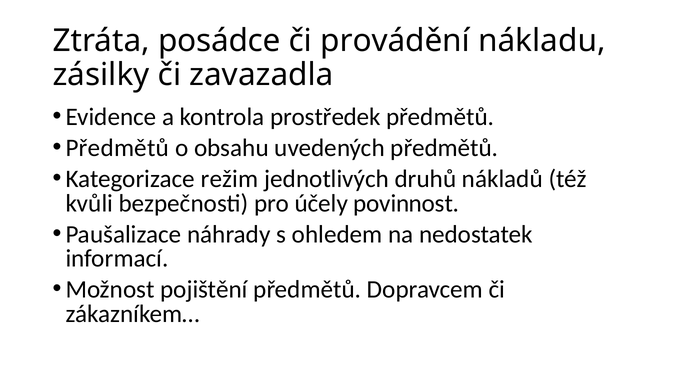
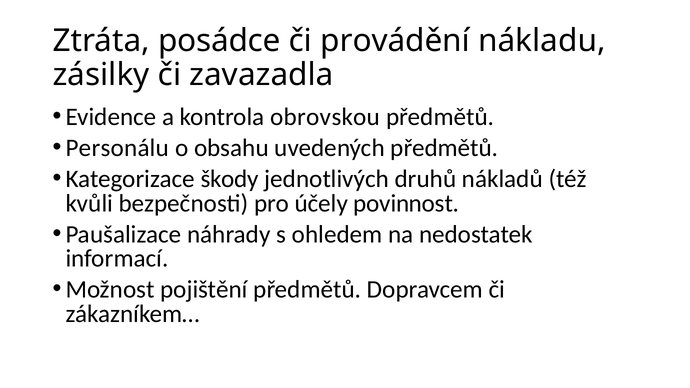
prostředek: prostředek -> obrovskou (325, 117)
Předmětů: Předmětů -> Personálu (117, 148)
režim: režim -> škody (230, 179)
